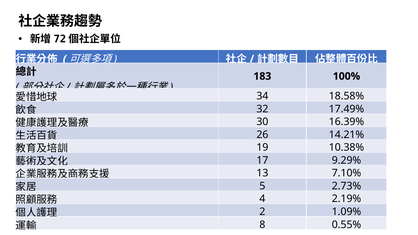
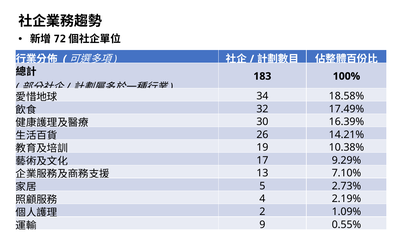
8: 8 -> 9 (262, 225)
